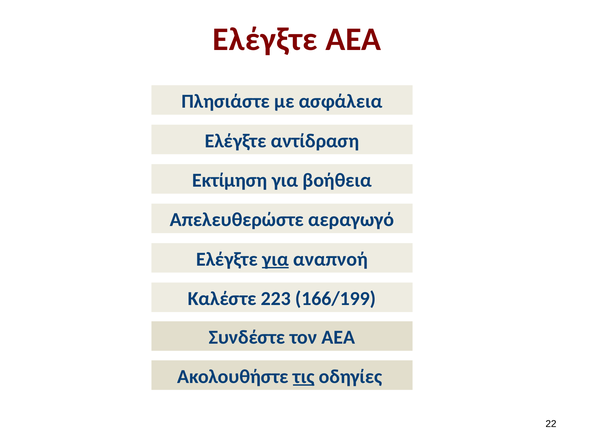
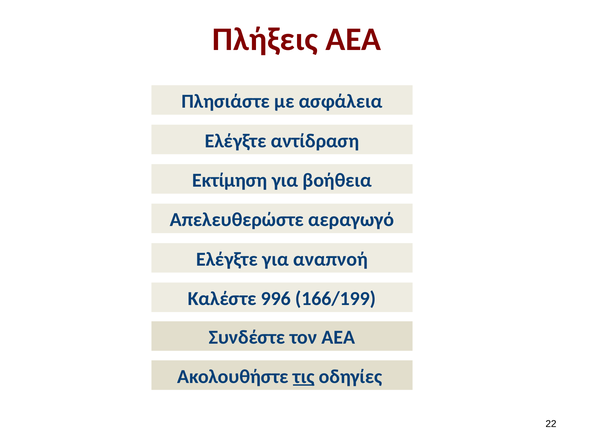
Ελέγξτε: Ελέγξτε -> Πλήξεις (265, 39)
για underline: present -> none (275, 259)
223: 223 -> 996 (276, 299)
